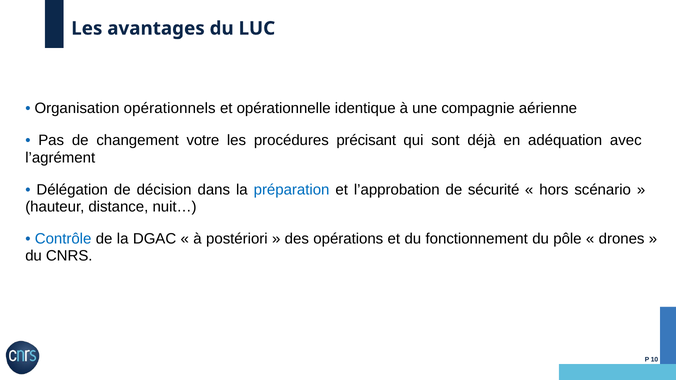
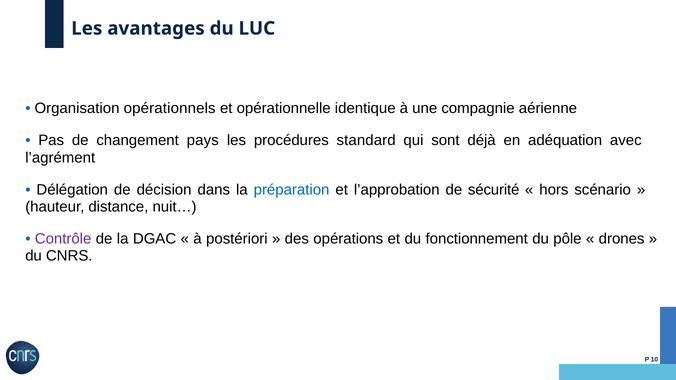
votre: votre -> pays (203, 141)
précisant: précisant -> standard (366, 141)
Contrôle colour: blue -> purple (63, 239)
